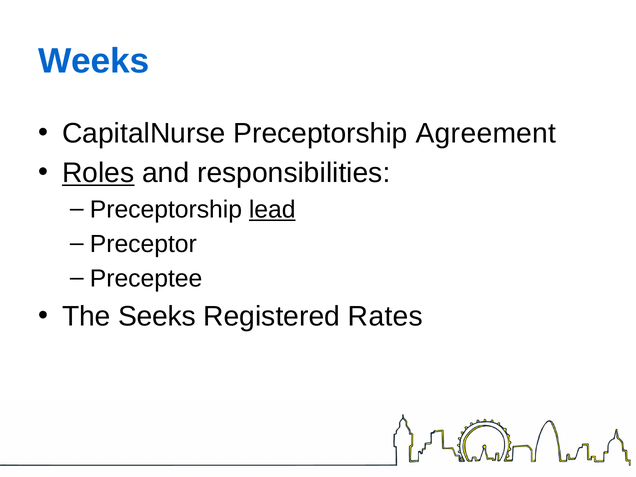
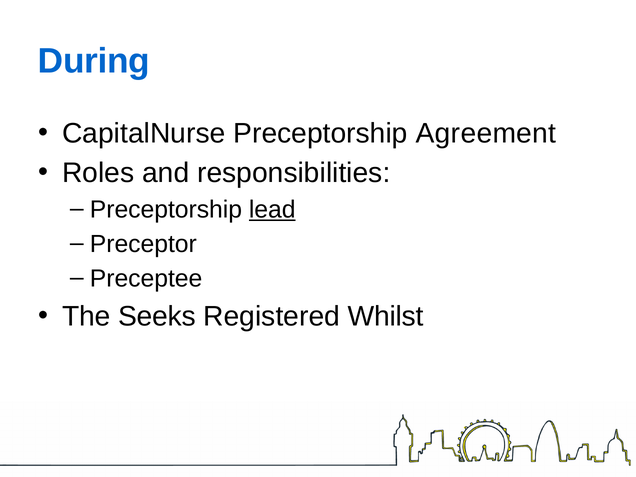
Weeks: Weeks -> During (94, 61)
Roles underline: present -> none (98, 173)
Rates: Rates -> Whilst (386, 316)
